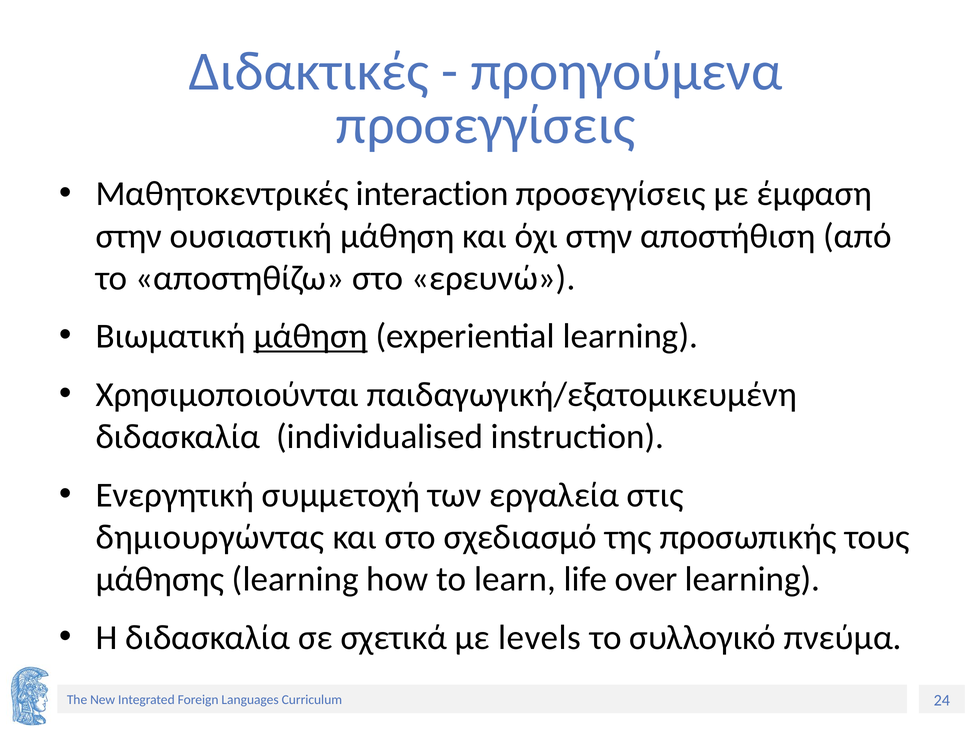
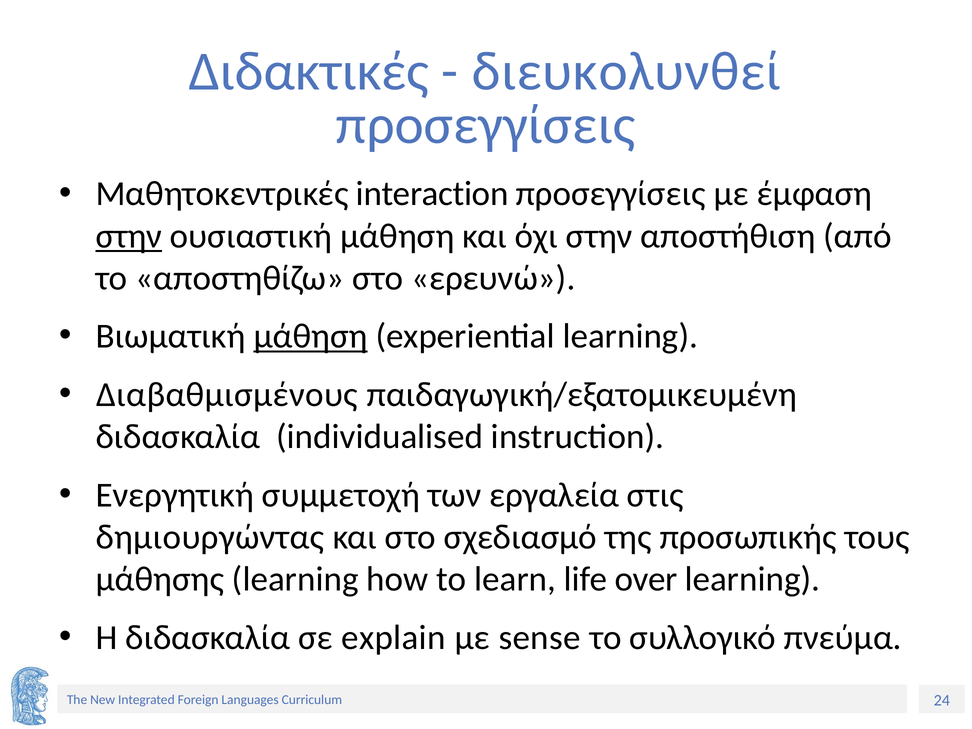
προηγούμενα: προηγούμενα -> διευκολυνθεί (626, 72)
στην underline: none -> present (129, 236)
Χρησιμοποιούνται: Χρησιμοποιούνται -> Διαβαθμισμένους (227, 395)
σχετικά: σχετικά -> explain (394, 637)
levels: levels -> sense (540, 637)
